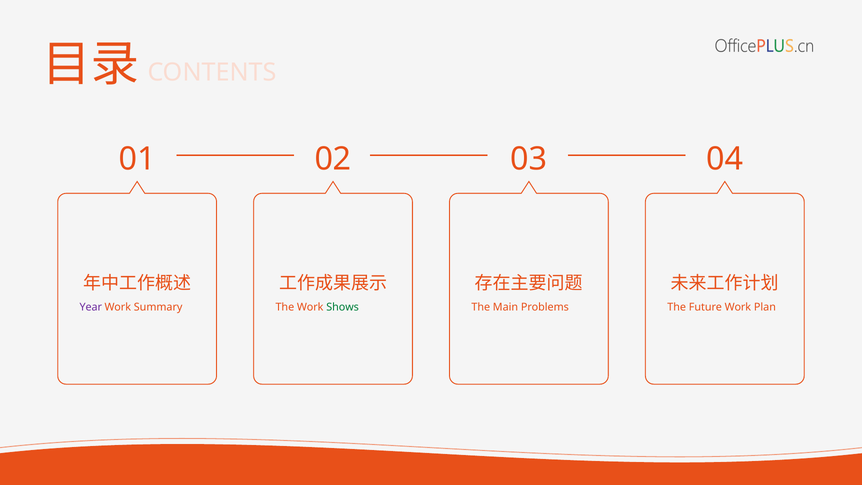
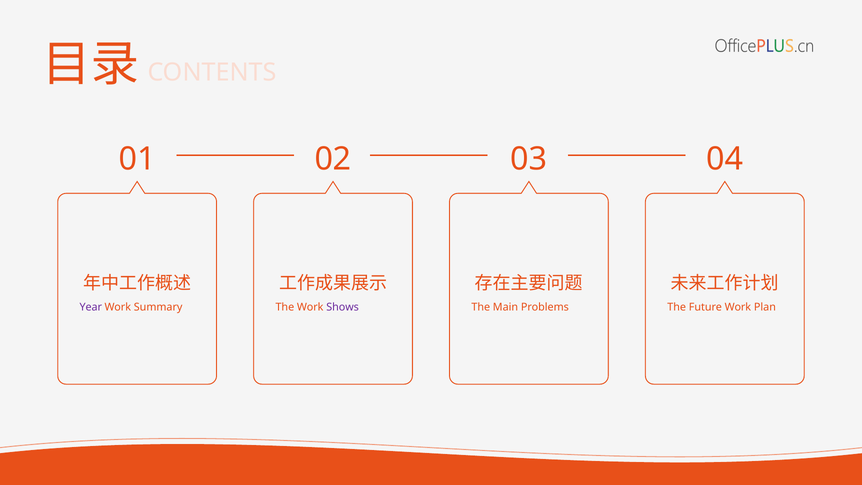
Shows colour: green -> purple (343, 307)
